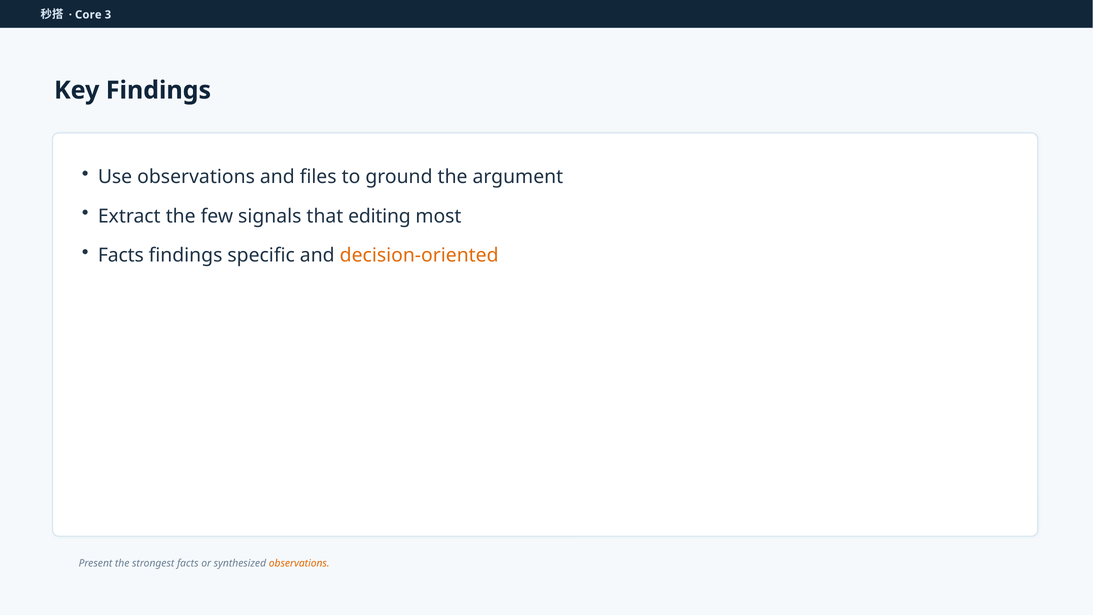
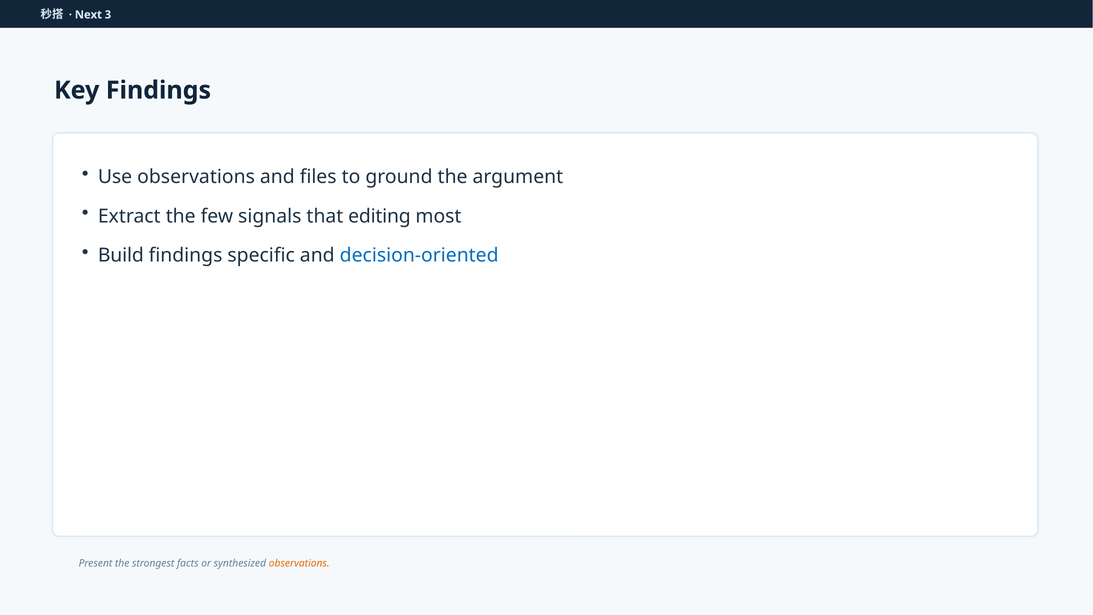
Core: Core -> Next (88, 15)
Facts: Facts -> Build (121, 255)
decision-oriented colour: orange -> blue (419, 255)
